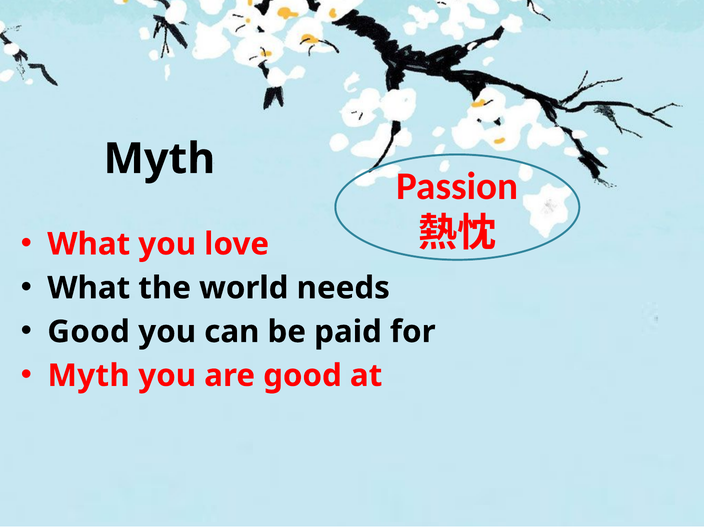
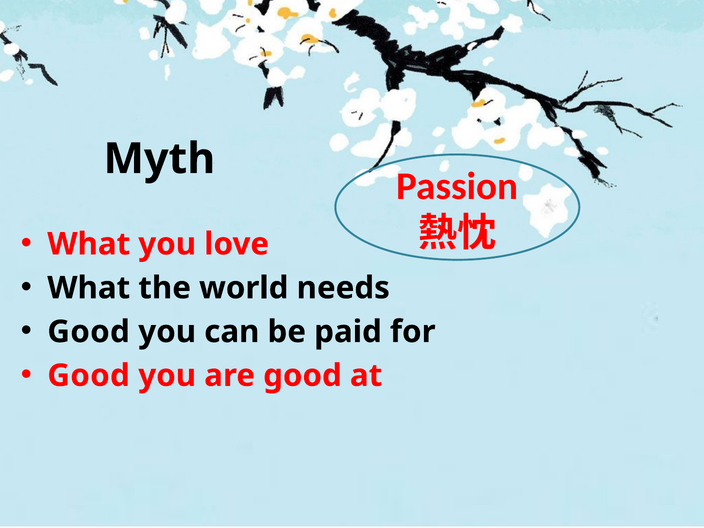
Myth: Myth -> Good (89, 376)
